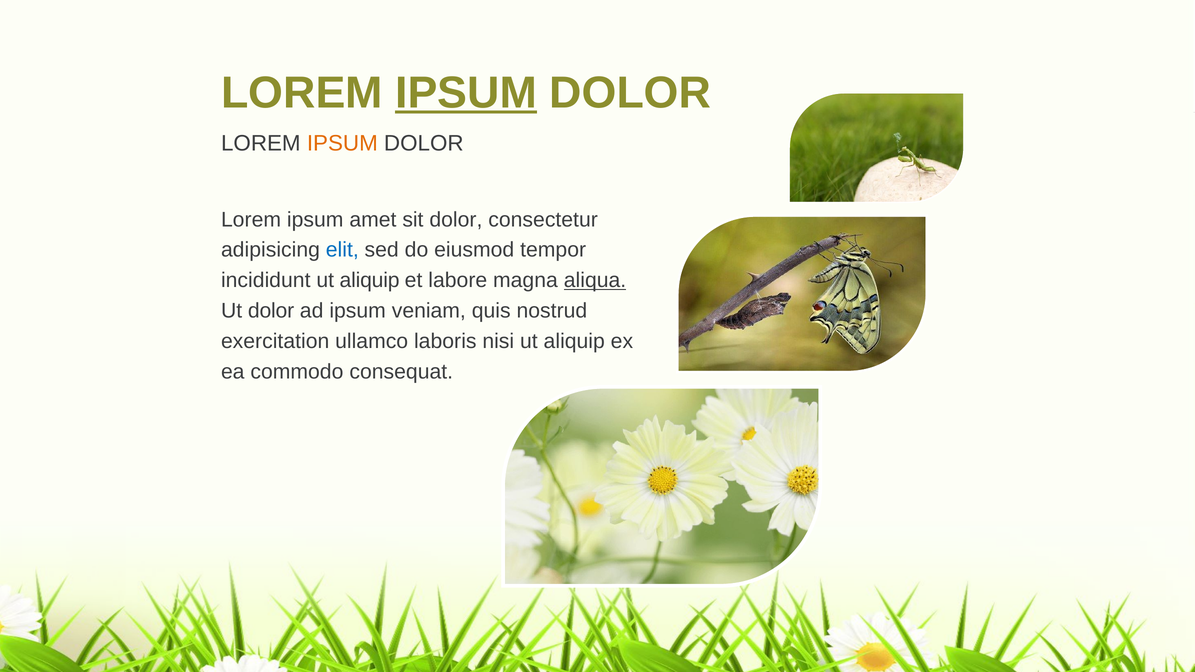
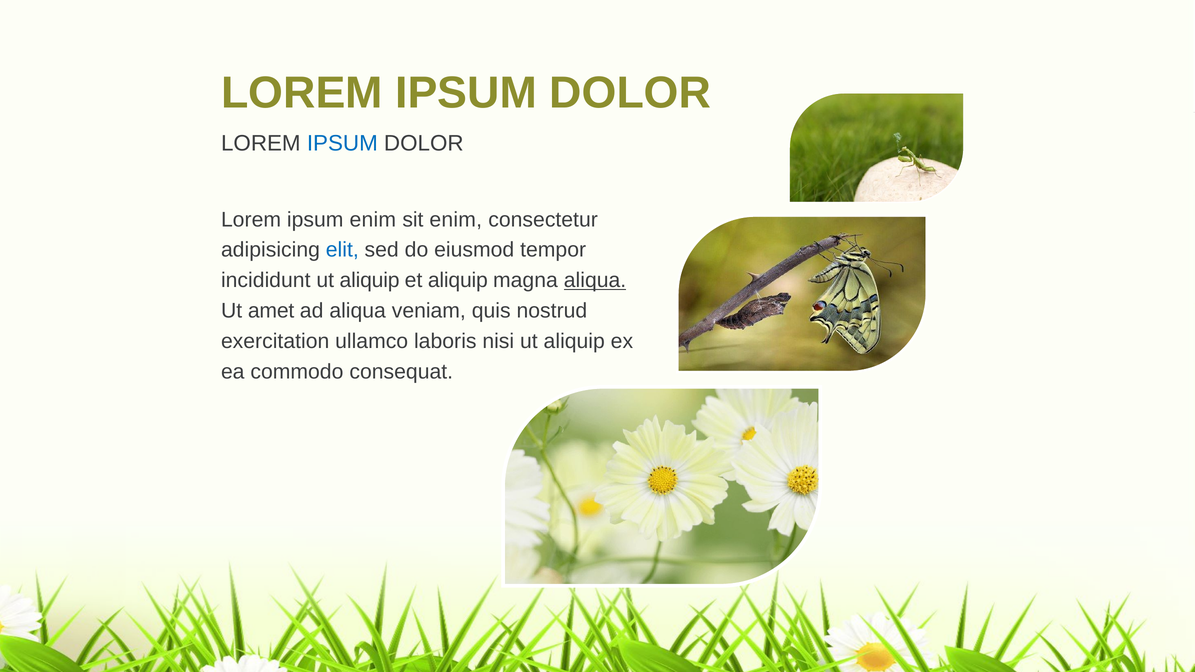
IPSUM underline: present -> none (466, 93)
IPSUM colour: orange -> blue (342, 143)
ipsum amet: amet -> enim (373, 220)
sit dolor: dolor -> enim (456, 220)
et labore: labore -> aliquip (458, 281)
Ut dolor: dolor -> amet (271, 311)
ad ipsum: ipsum -> aliqua (358, 311)
